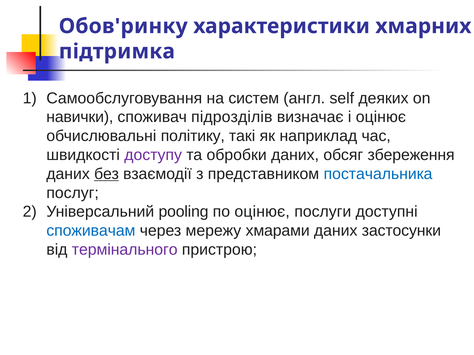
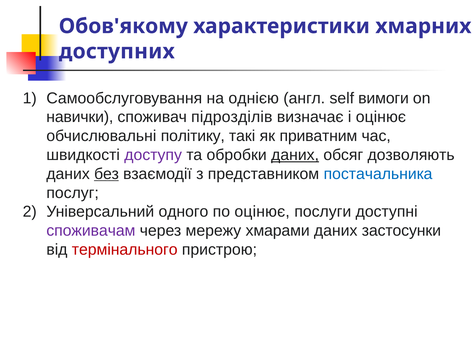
Обов'ринку: Обов'ринку -> Обов'якому (123, 26)
підтримка: підтримка -> доступних (117, 52)
систем: систем -> однією (254, 98)
деяких: деяких -> вимоги (384, 98)
наприклад: наприклад -> приватним (318, 136)
даних underline: none -> present (295, 155)
збереження: збереження -> дозволяють (411, 155)
pooling: pooling -> одного (183, 212)
споживачам colour: blue -> purple (91, 231)
термінального colour: purple -> red (125, 250)
